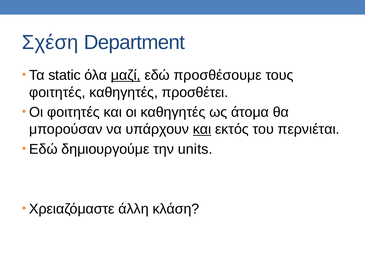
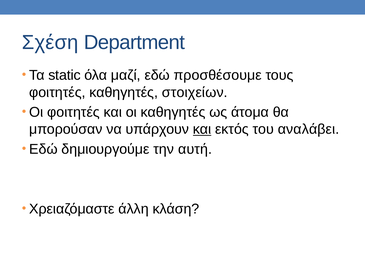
μαζί underline: present -> none (126, 75)
προσθέτει: προσθέτει -> στοιχείων (195, 92)
περνιέται: περνιέται -> αναλάβει (309, 129)
units: units -> αυτή (195, 149)
